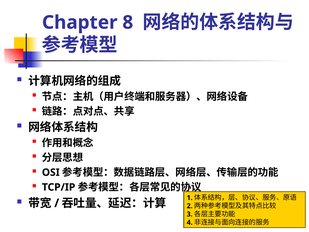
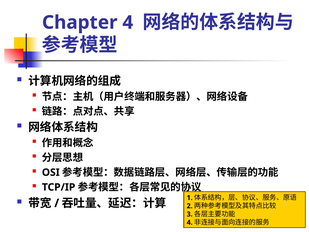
Chapter 8: 8 -> 4 (128, 22)
